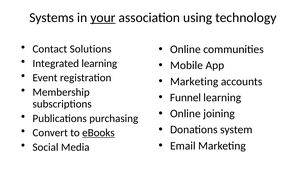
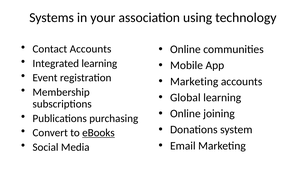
your underline: present -> none (103, 18)
Contact Solutions: Solutions -> Accounts (91, 49)
Funnel: Funnel -> Global (185, 98)
